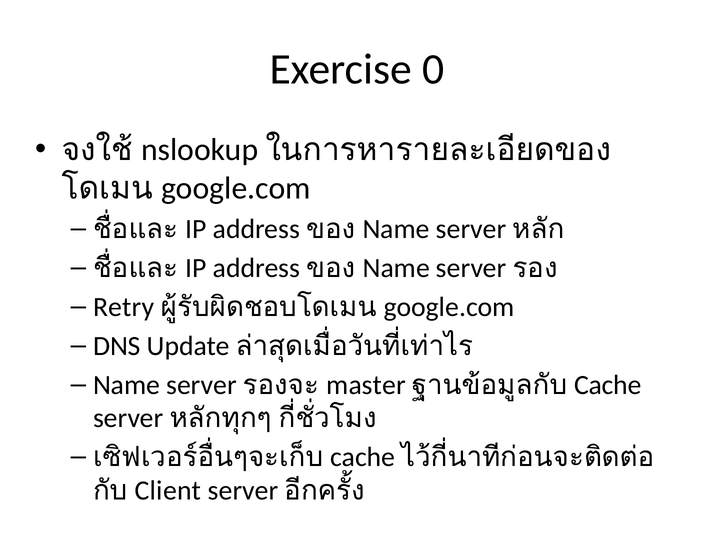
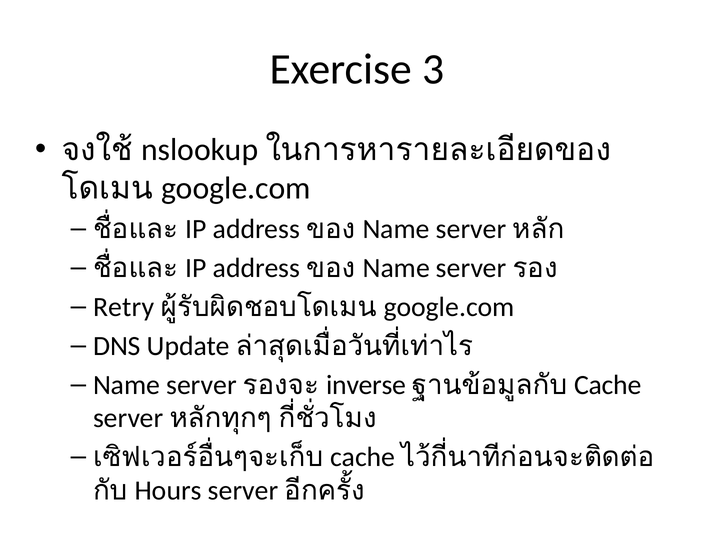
0: 0 -> 3 (433, 69)
master: master -> inverse (366, 384)
Client: Client -> Hours (168, 490)
